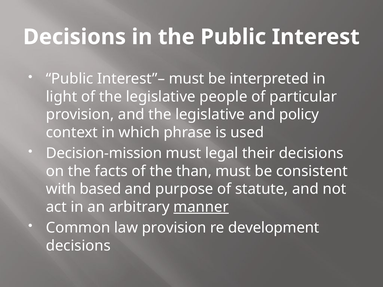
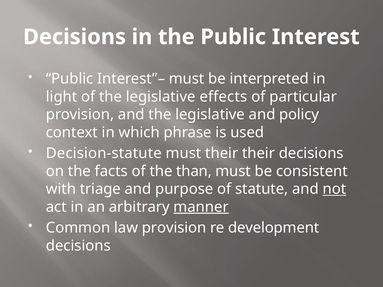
people: people -> effects (223, 97)
Decision-mission: Decision-mission -> Decision-statute (104, 153)
must legal: legal -> their (222, 153)
based: based -> triage (100, 189)
not underline: none -> present (334, 189)
